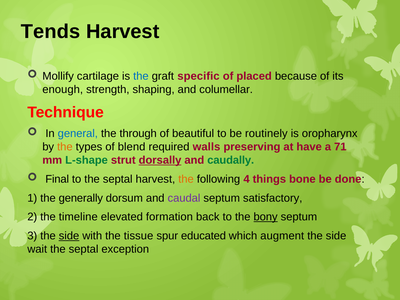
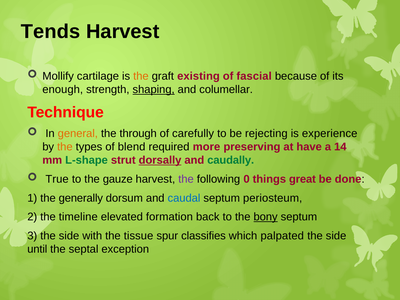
the colour: blue -> orange (141, 76)
specific: specific -> existing (198, 76)
placed: placed -> fascial (254, 76)
shaping underline: none -> present (154, 89)
general colour: blue -> orange (78, 133)
beautiful: beautiful -> carefully (193, 133)
routinely: routinely -> rejecting (266, 133)
oropharynx: oropharynx -> experience (330, 133)
walls: walls -> more (207, 147)
71: 71 -> 14 (340, 147)
Final: Final -> True (57, 179)
to the septal: septal -> gauze (118, 179)
the colour: orange -> purple (186, 179)
4: 4 -> 0 (247, 179)
bone: bone -> great (302, 179)
caudal colour: purple -> blue (184, 198)
satisfactory: satisfactory -> periosteum (273, 198)
side underline: present -> none (69, 236)
educated: educated -> classifies (203, 236)
augment: augment -> palpated (282, 236)
wait: wait -> until (37, 249)
